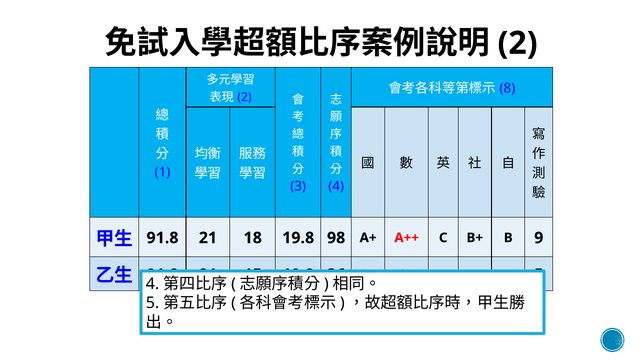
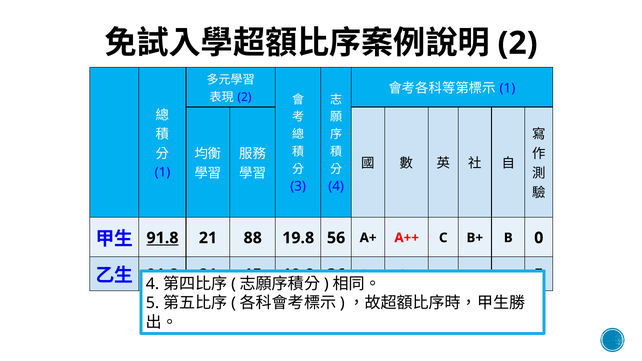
8: 8 -> 1 (507, 89)
91.8 underline: none -> present (162, 238)
18: 18 -> 88 (253, 238)
98: 98 -> 56 (336, 238)
9: 9 -> 0 (539, 238)
